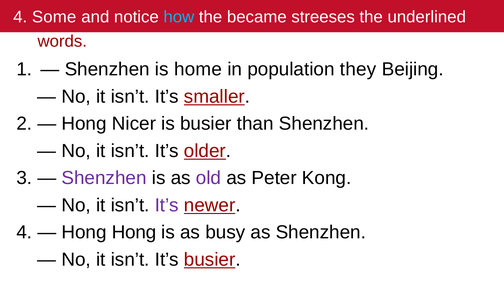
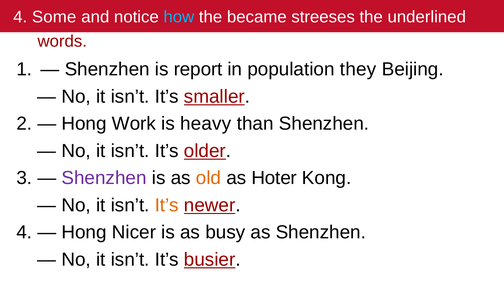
home: home -> report (198, 69)
Nicer: Nicer -> Work (134, 124)
is busier: busier -> heavy (206, 124)
old colour: purple -> orange (209, 178)
Peter: Peter -> Hoter (274, 178)
It’s colour: purple -> orange (167, 206)
Hong Hong: Hong -> Nicer (134, 233)
